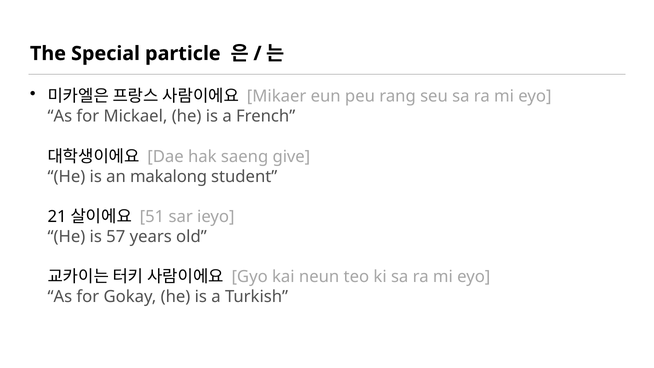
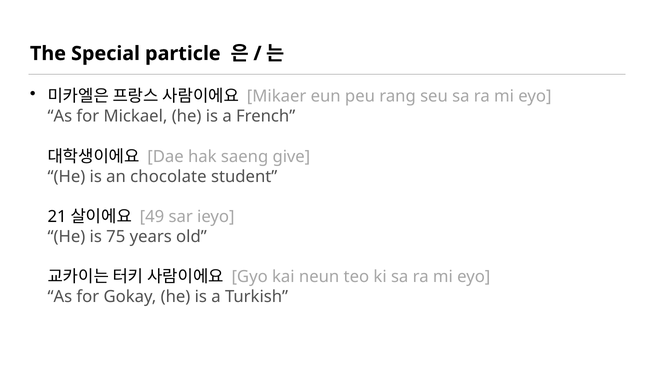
makalong: makalong -> chocolate (168, 176)
51: 51 -> 49 (152, 217)
57: 57 -> 75 (116, 237)
